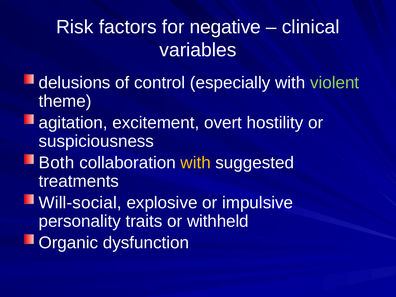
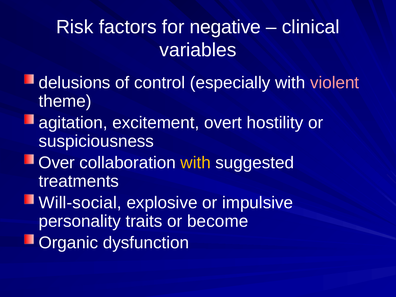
violent colour: light green -> pink (335, 83)
Both: Both -> Over (57, 163)
withheld: withheld -> become (218, 221)
